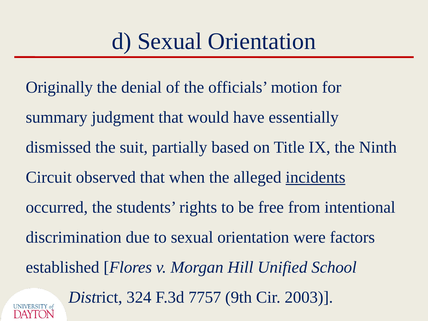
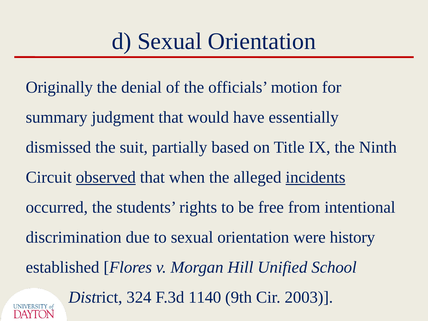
observed underline: none -> present (106, 177)
factors: factors -> history (352, 237)
7757: 7757 -> 1140 (205, 297)
